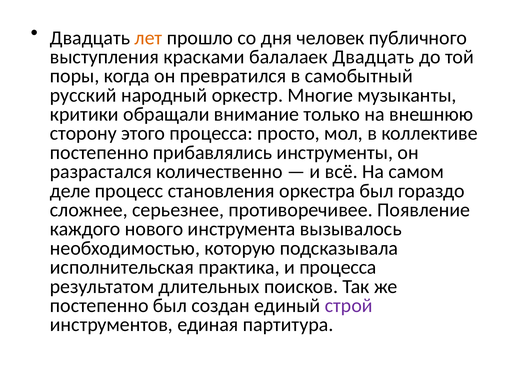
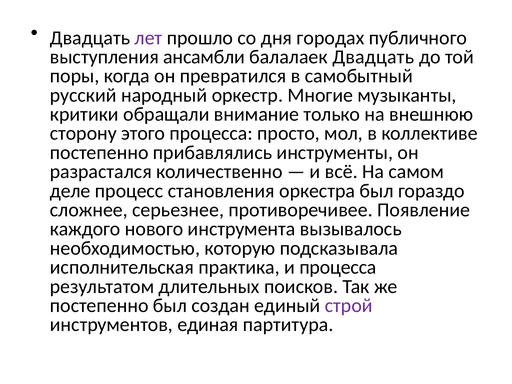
лет colour: orange -> purple (148, 38)
человек: человек -> городах (331, 38)
красками: красками -> ансамбли (204, 57)
